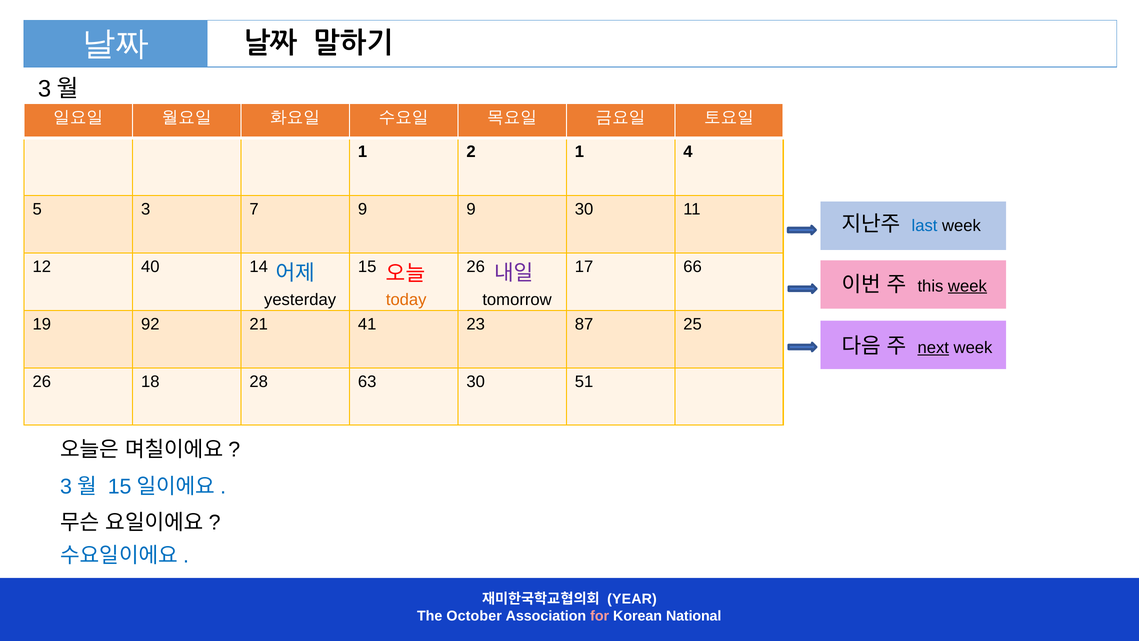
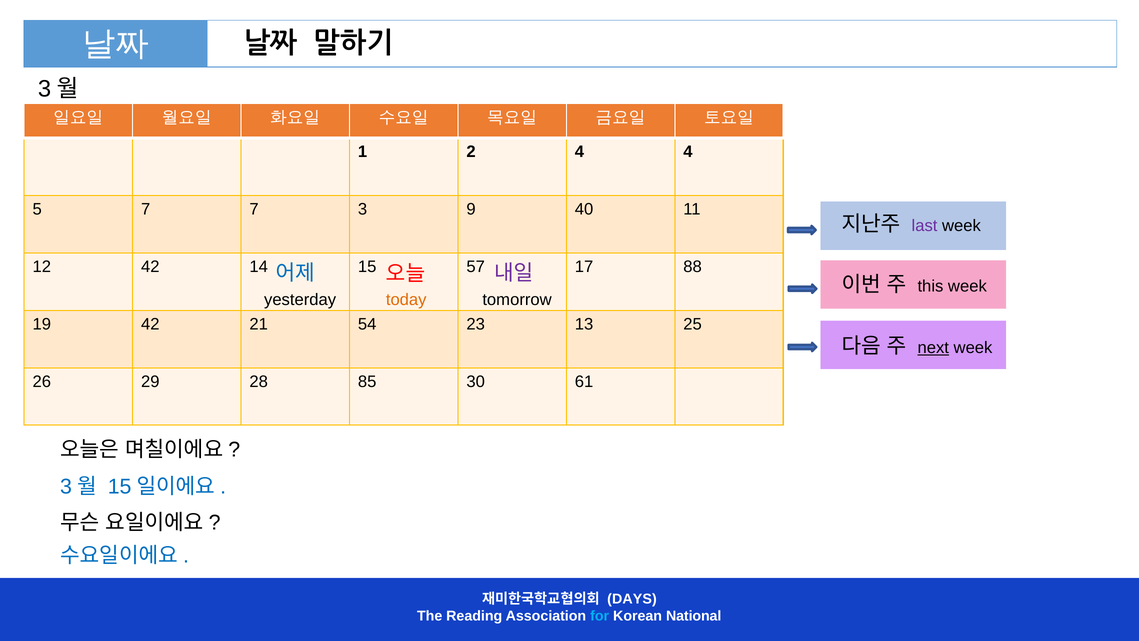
2 1: 1 -> 4 (579, 152)
5 3: 3 -> 7 (146, 209)
7 9: 9 -> 3 (363, 209)
9 30: 30 -> 40 (584, 209)
last colour: blue -> purple (924, 226)
12 40: 40 -> 42 (150, 267)
15 26: 26 -> 57 (476, 267)
66: 66 -> 88 (693, 267)
week underline: present -> none (967, 286)
19 92: 92 -> 42 (150, 324)
41: 41 -> 54 (367, 324)
87: 87 -> 13 (584, 324)
18: 18 -> 29 (150, 381)
63: 63 -> 85 (367, 381)
51: 51 -> 61 (584, 381)
YEAR: YEAR -> DAYS (632, 599)
October: October -> Reading (474, 616)
for colour: pink -> light blue (600, 616)
